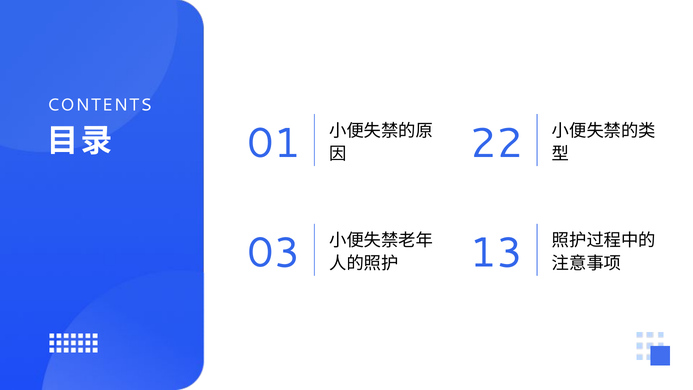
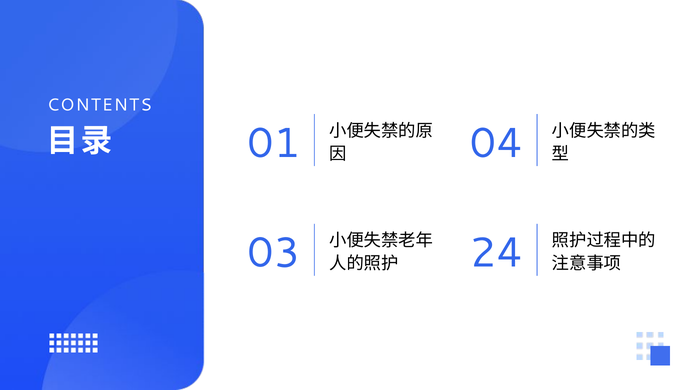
22: 22 -> 04 (496, 143)
13: 13 -> 24 (496, 253)
